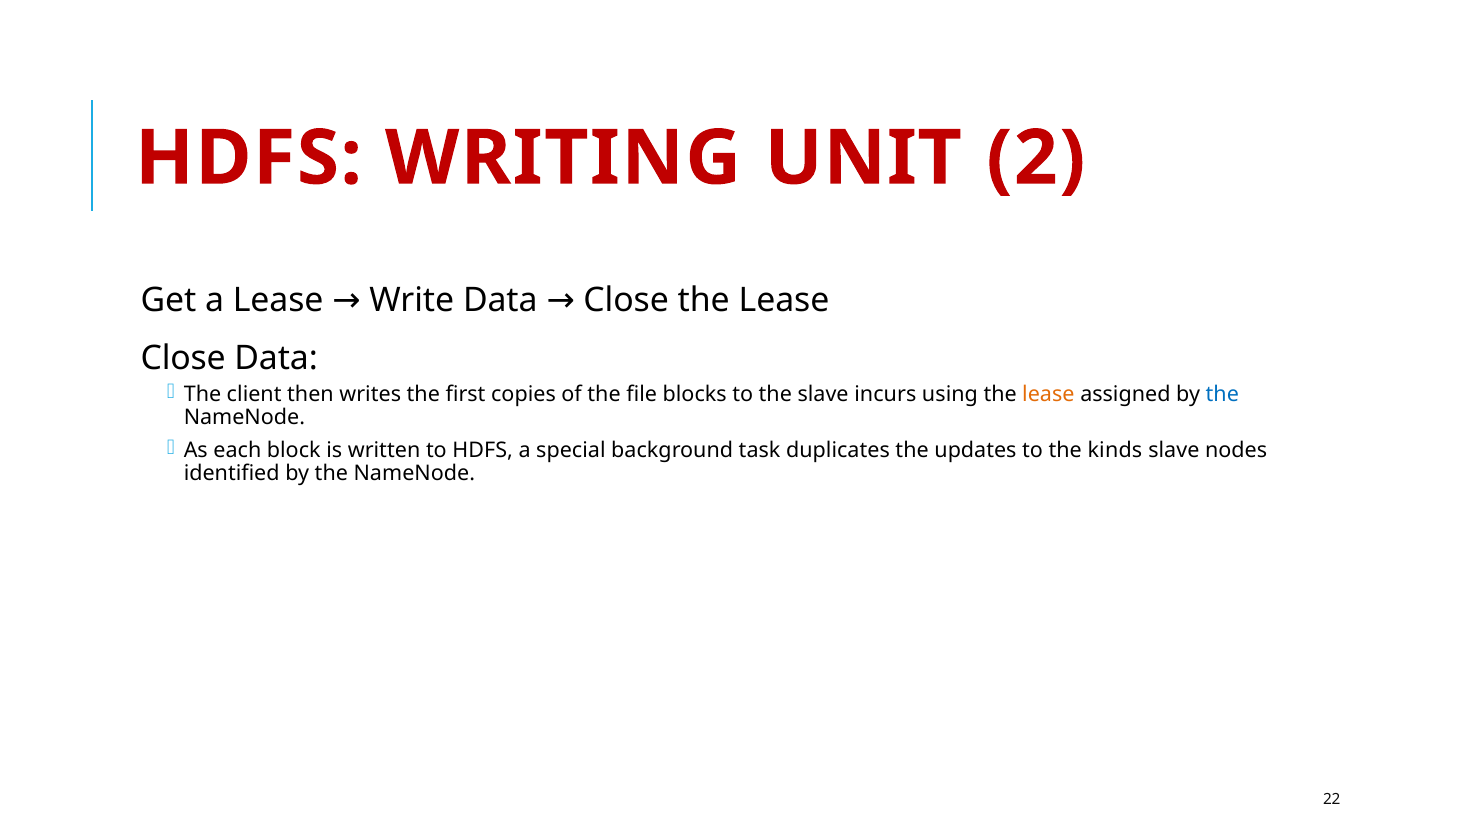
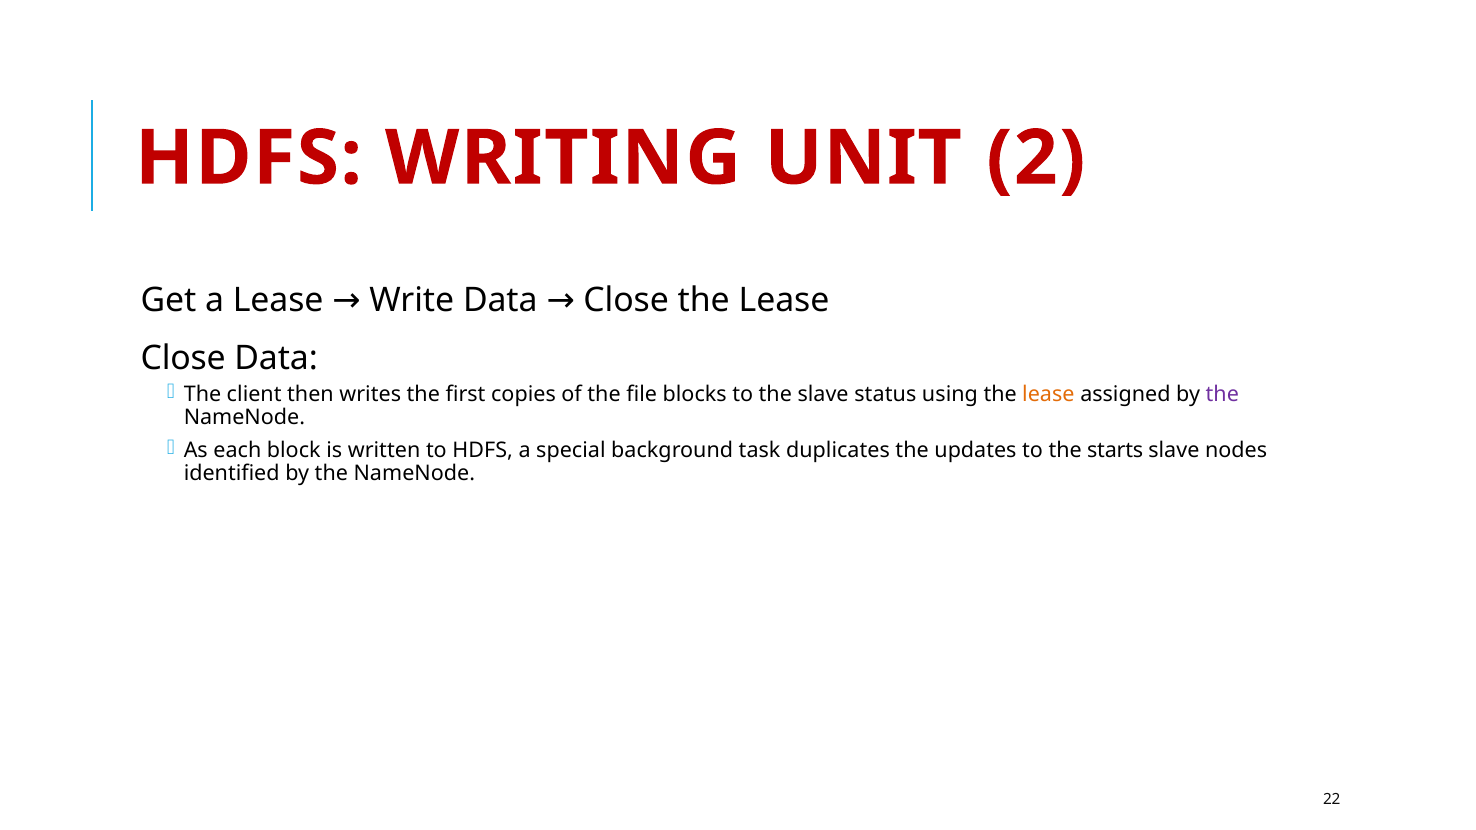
incurs: incurs -> status (885, 395)
the colour: blue -> purple (1222, 395)
kinds: kinds -> starts (1115, 450)
